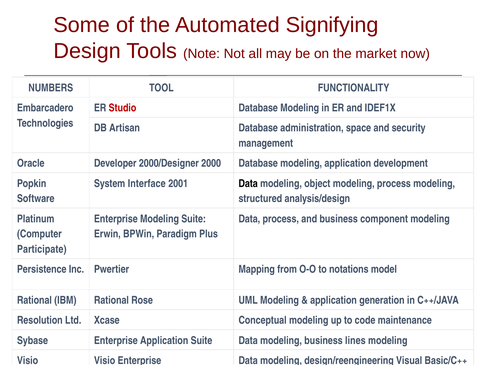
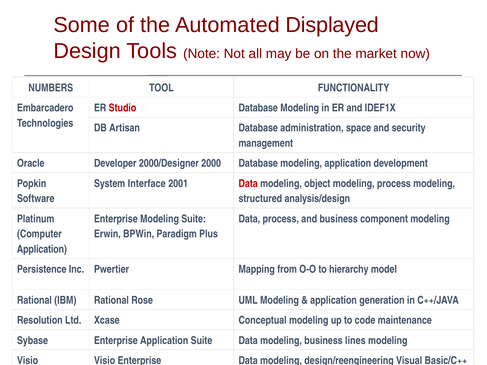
Signifying: Signifying -> Displayed (332, 25)
Data colour: black -> red (248, 184)
Participate: Participate -> Application (42, 249)
notations: notations -> hierarchy (349, 270)
